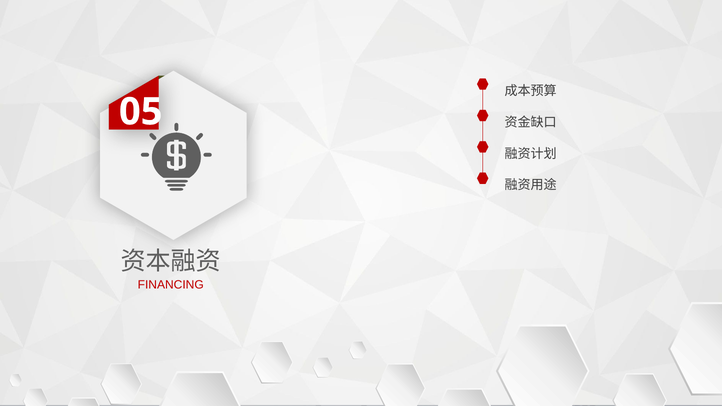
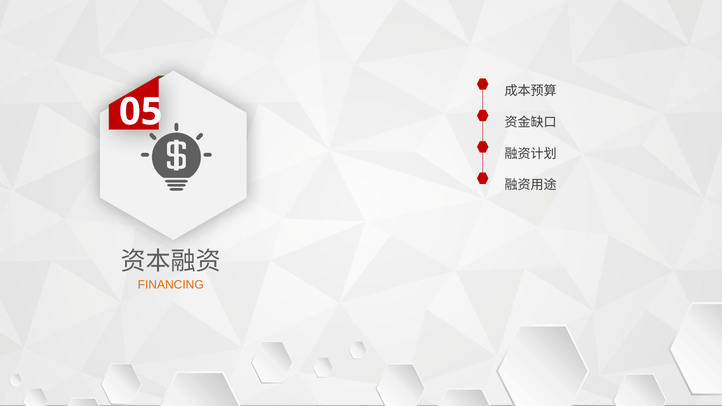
FINANCING colour: red -> orange (171, 285)
